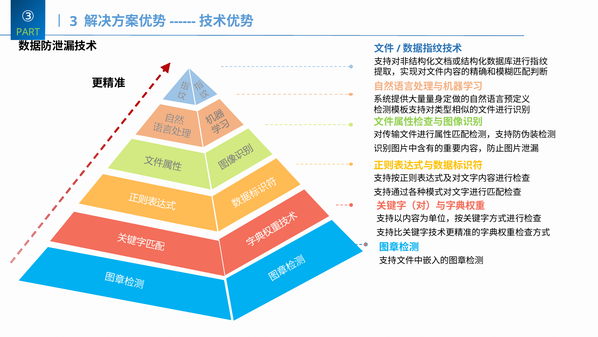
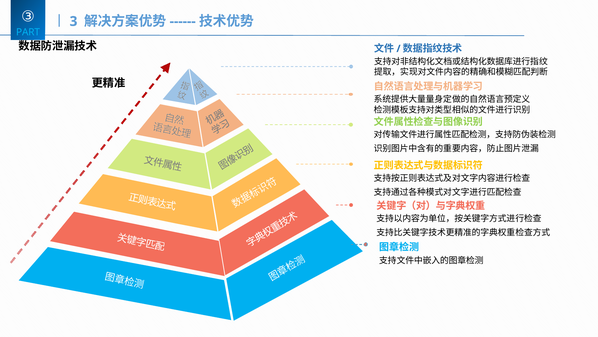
PART colour: light green -> light blue (28, 32)
